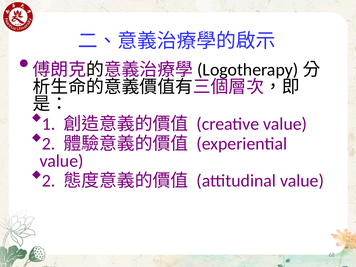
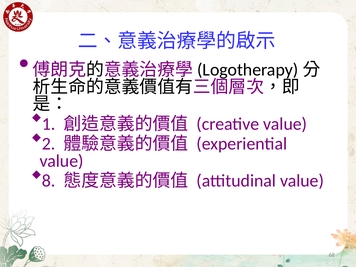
2: 2 -> 8 (49, 181)
